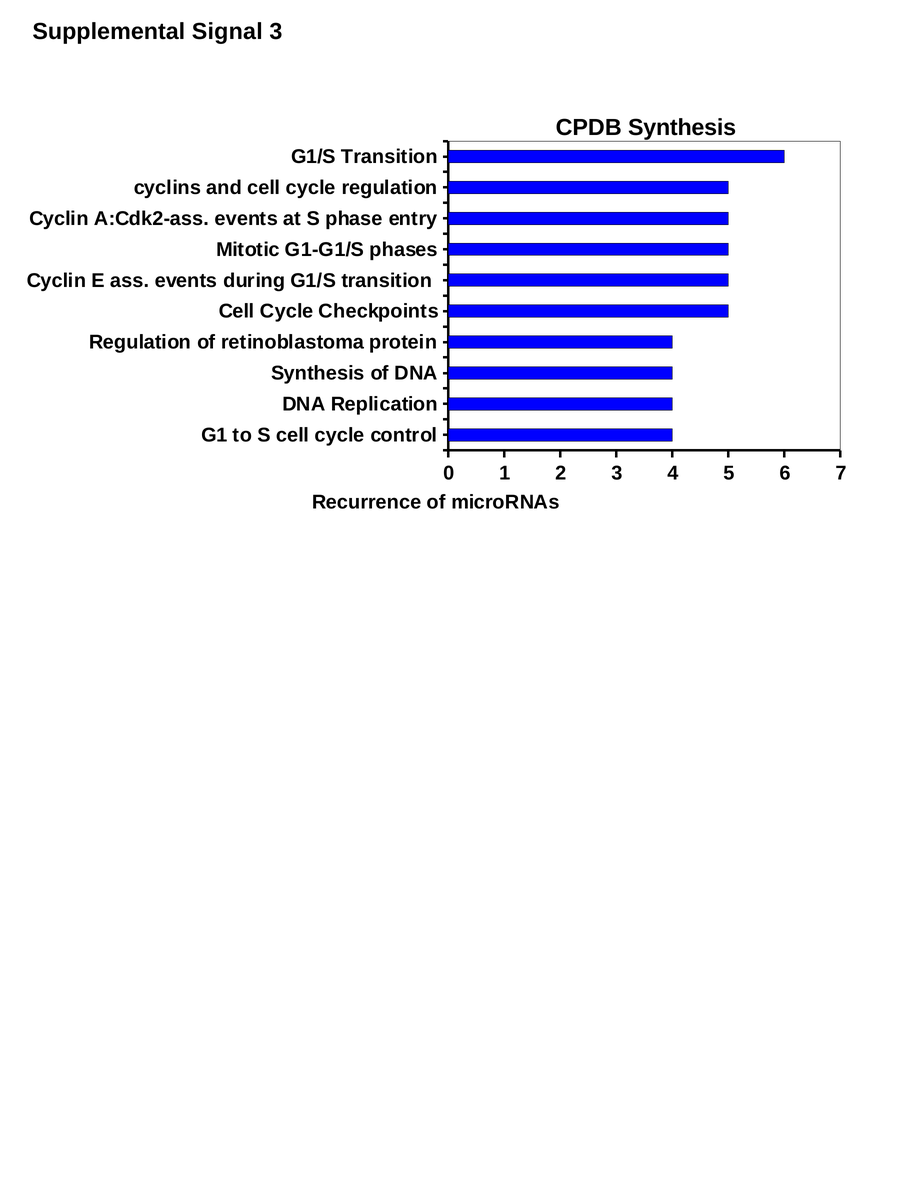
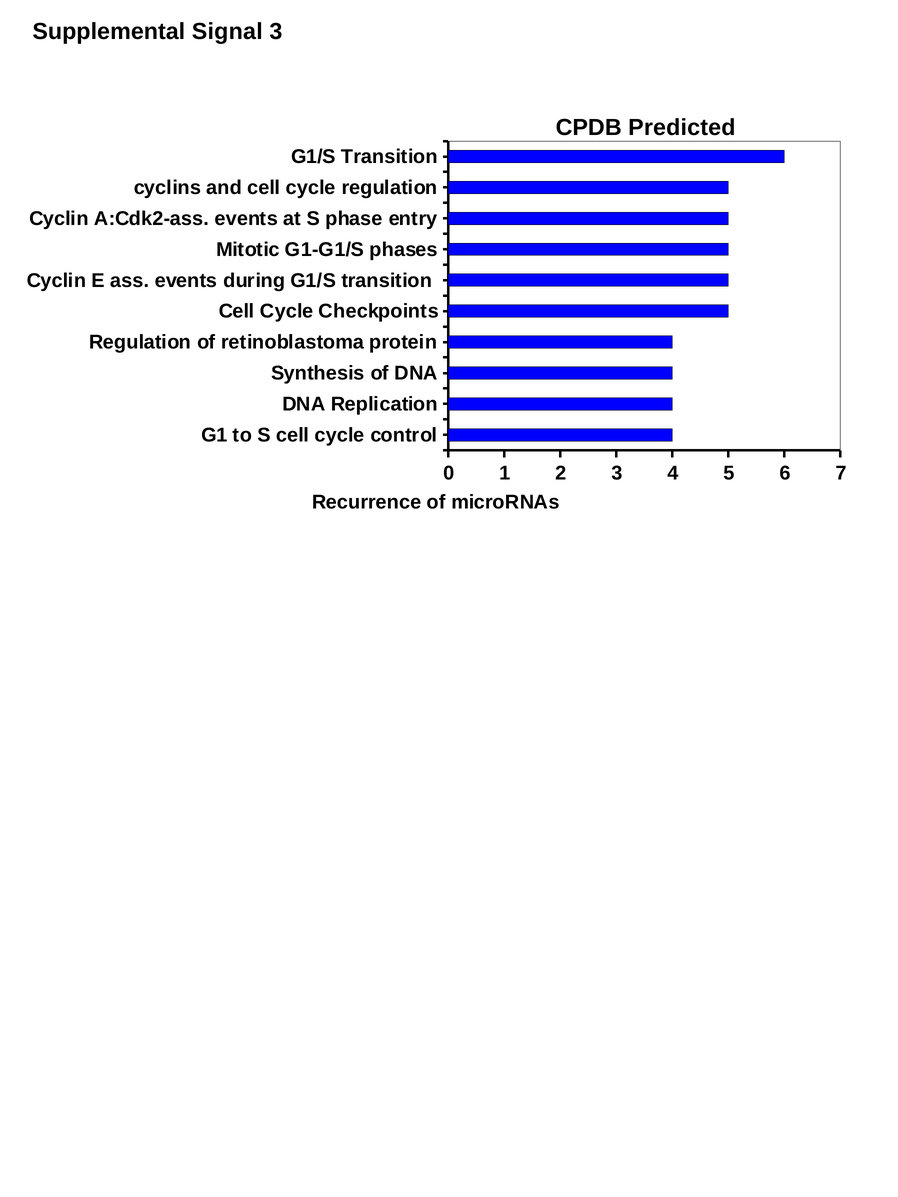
CPDB Synthesis: Synthesis -> Predicted (682, 127)
